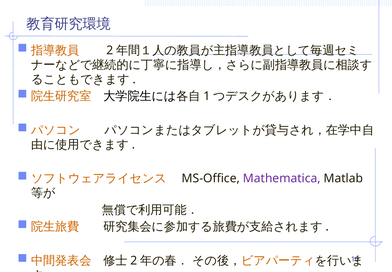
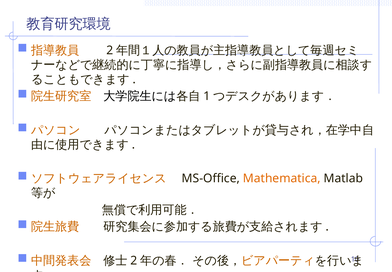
Mathematica colour: purple -> orange (282, 178)
